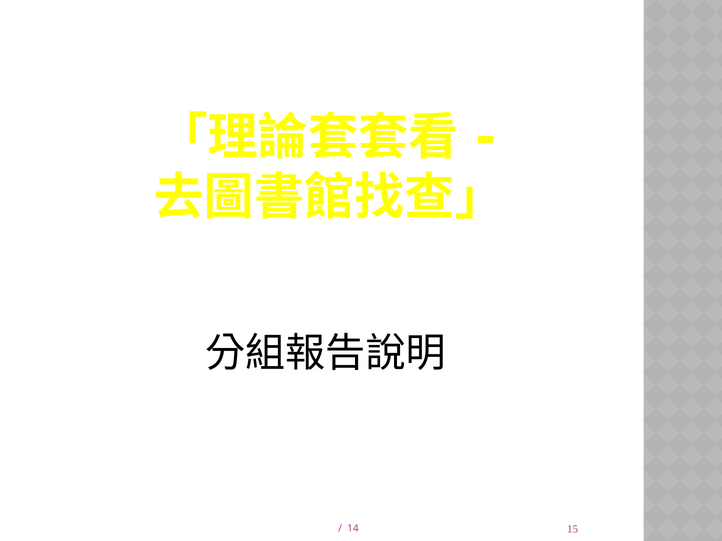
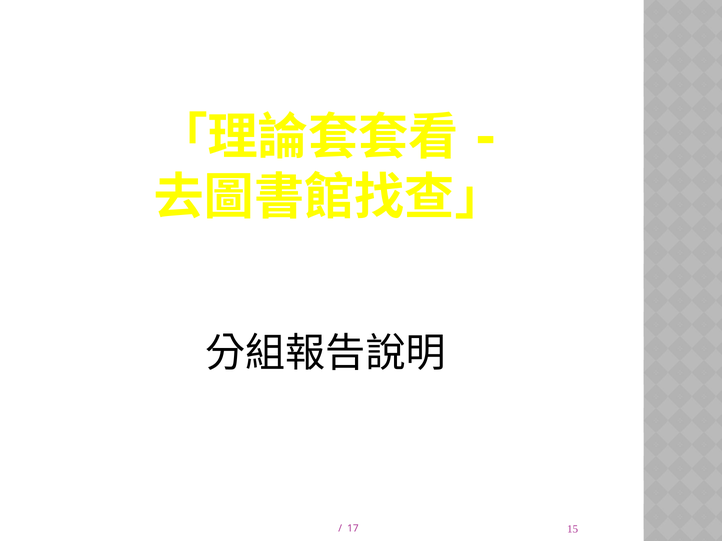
14: 14 -> 17 (353, 529)
